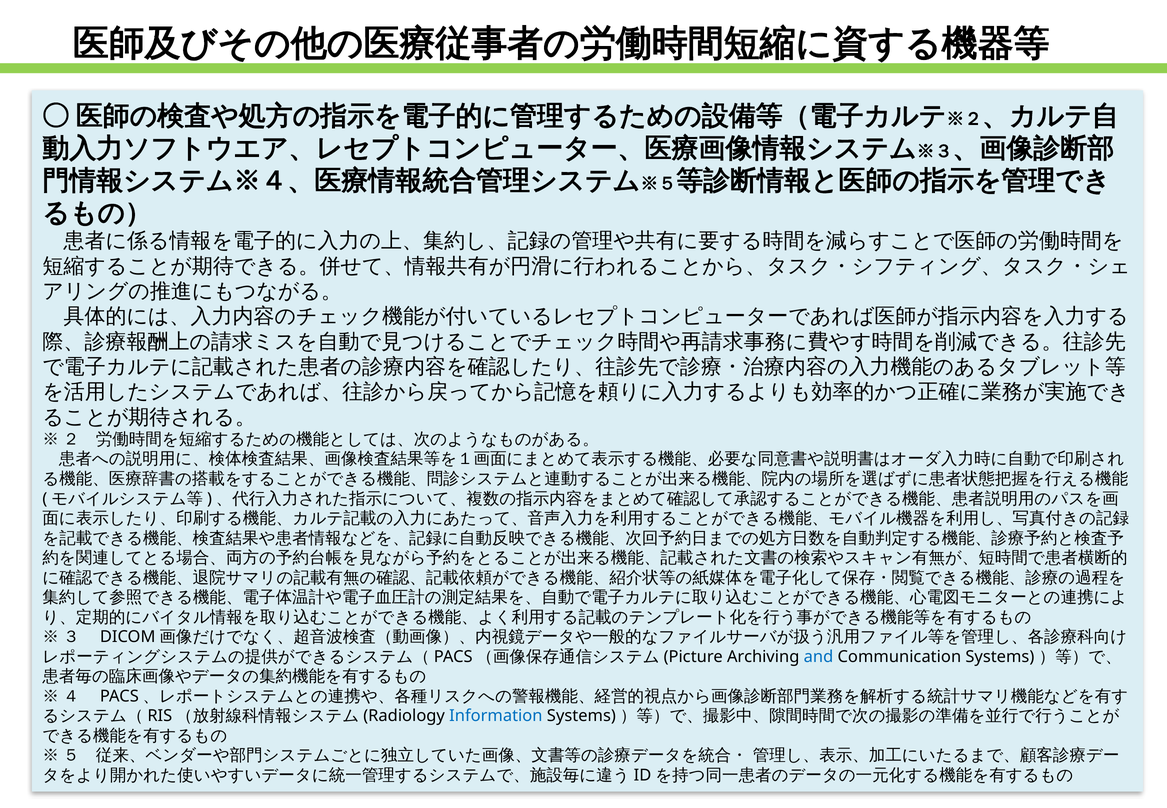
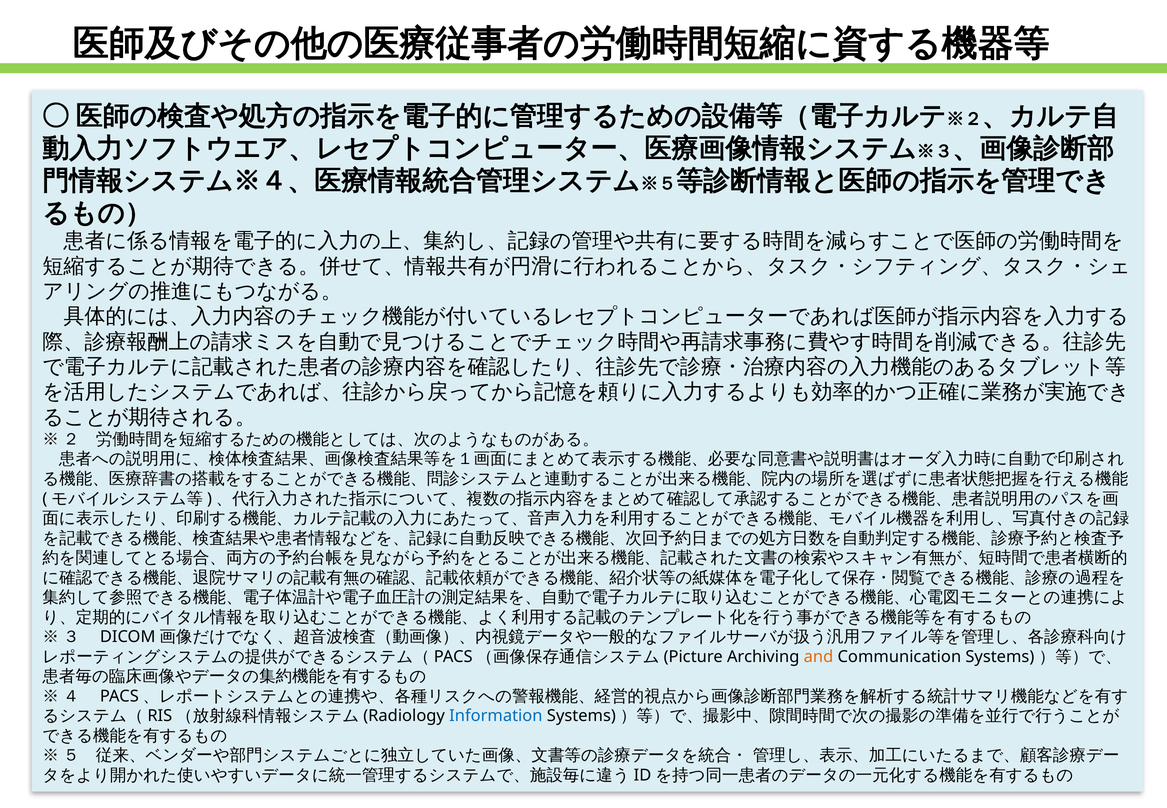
and colour: blue -> orange (818, 657)
